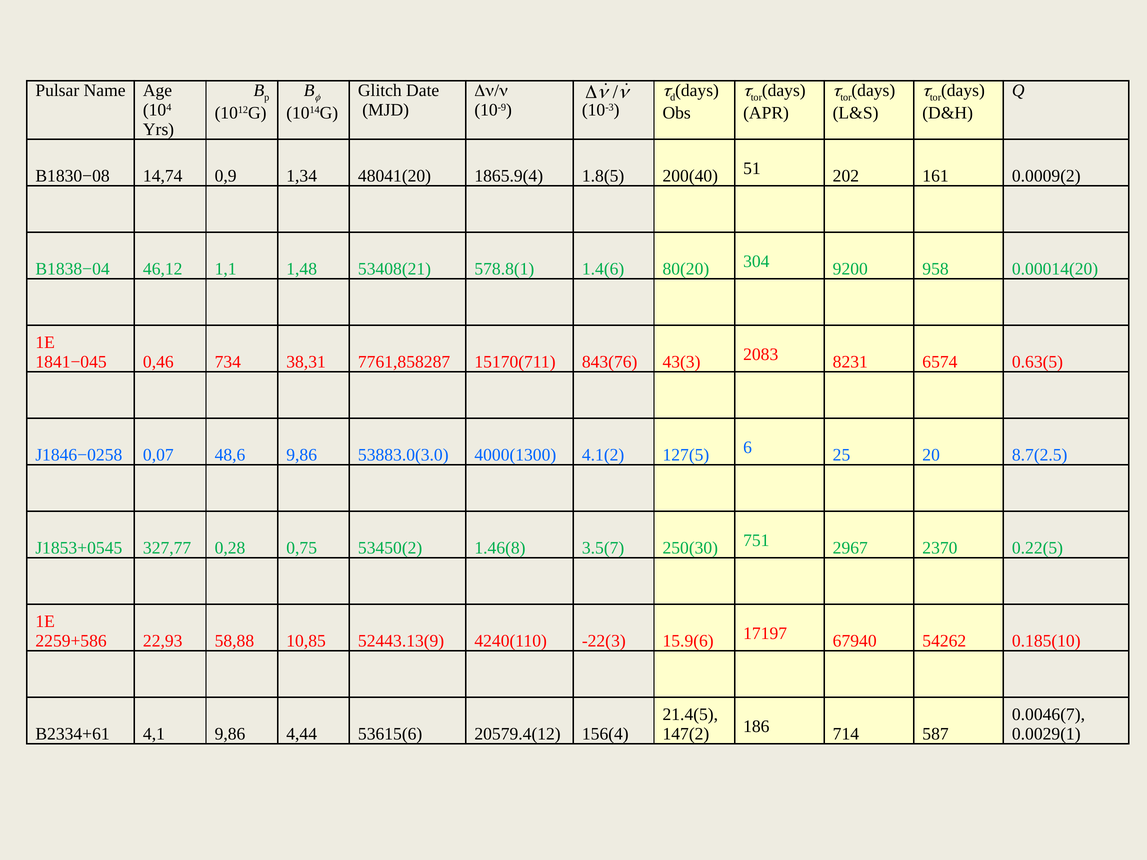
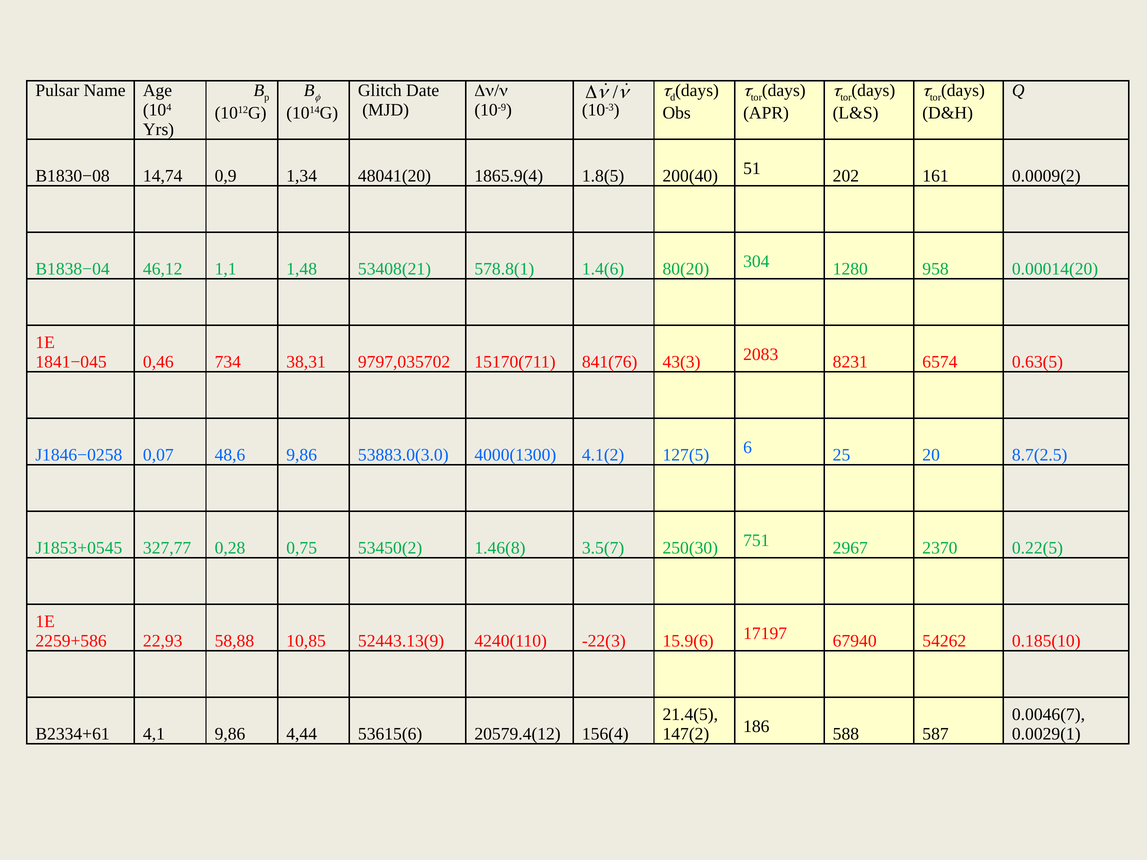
9200: 9200 -> 1280 (850, 269)
7761,858287: 7761,858287 -> 9797,035702 (404, 362)
843(76: 843(76 -> 841(76 (610, 362)
714: 714 -> 588 (846, 734)
